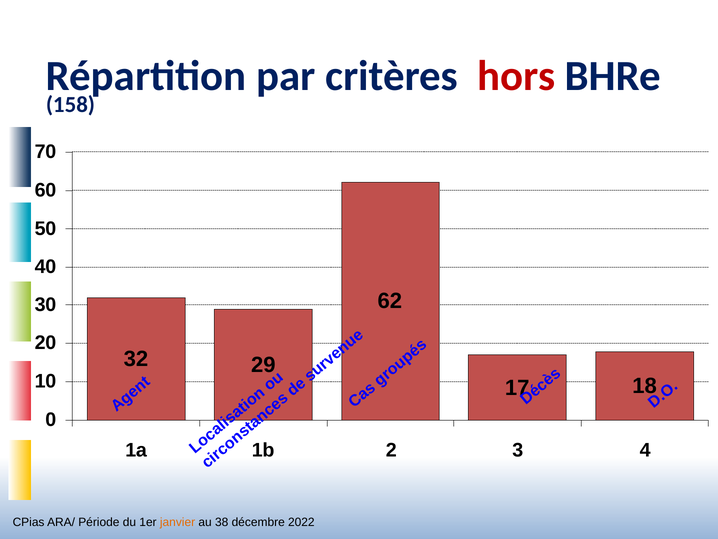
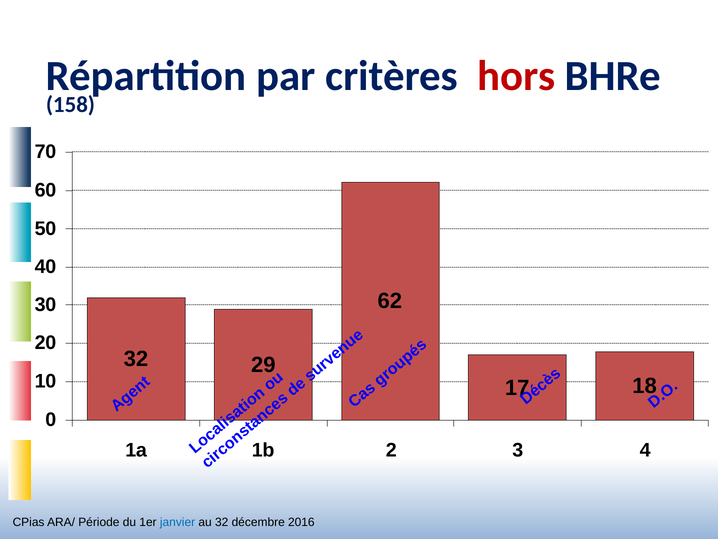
janvier colour: orange -> blue (178, 522)
au 38: 38 -> 32 (222, 522)
2022: 2022 -> 2016 (301, 522)
